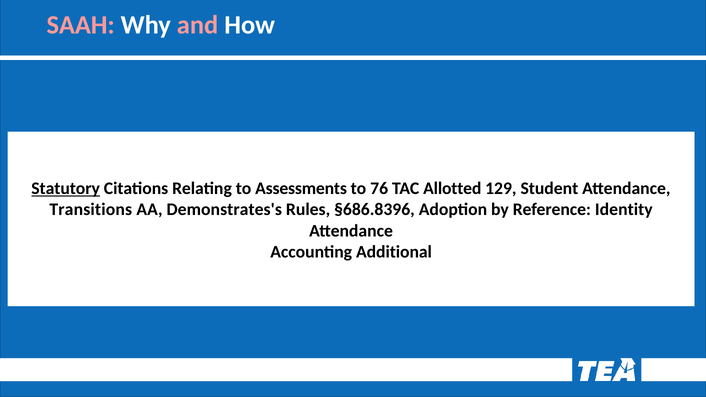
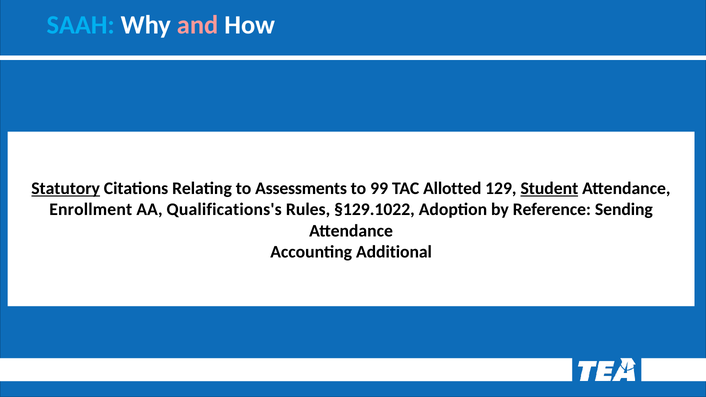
SAAH colour: pink -> light blue (81, 25)
76: 76 -> 99 (379, 189)
Student underline: none -> present (549, 189)
Transitions: Transitions -> Enrollment (91, 210)
Demonstrates's: Demonstrates's -> Qualifications's (224, 210)
§686.8396: §686.8396 -> §129.1022 (374, 210)
Identity: Identity -> Sending (624, 210)
